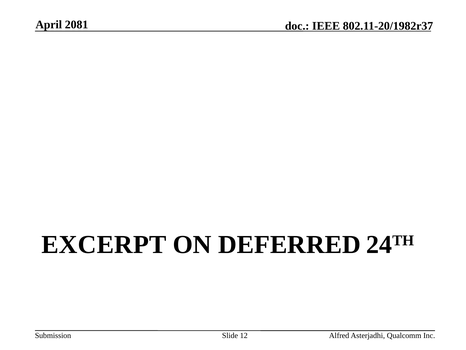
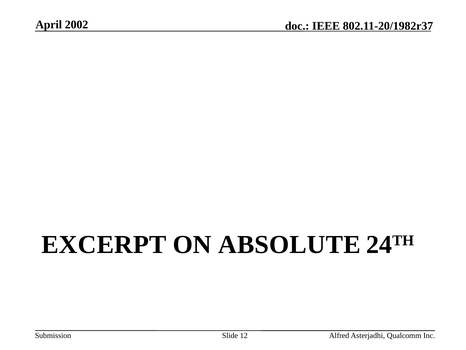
2081: 2081 -> 2002 (77, 25)
DEFERRED: DEFERRED -> ABSOLUTE (289, 244)
